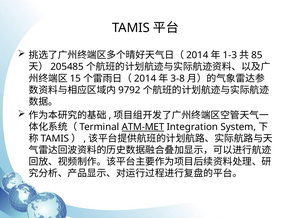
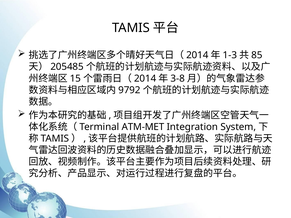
ATM-MET underline: present -> none (143, 127)
